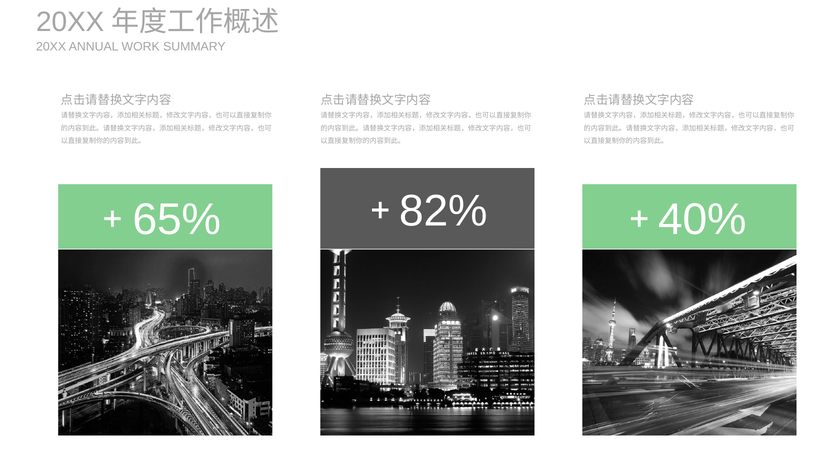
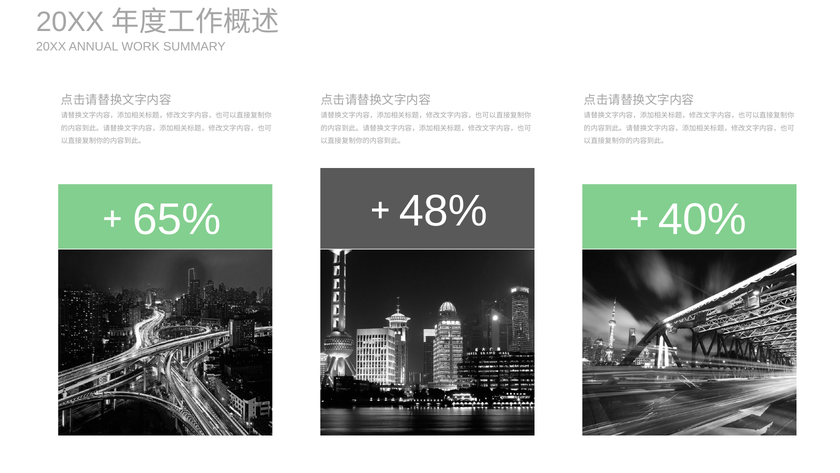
82%: 82% -> 48% (443, 211)
